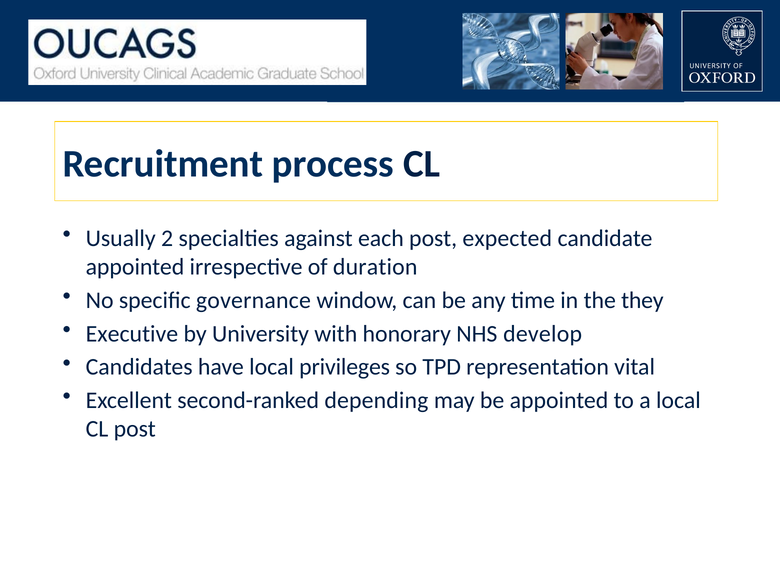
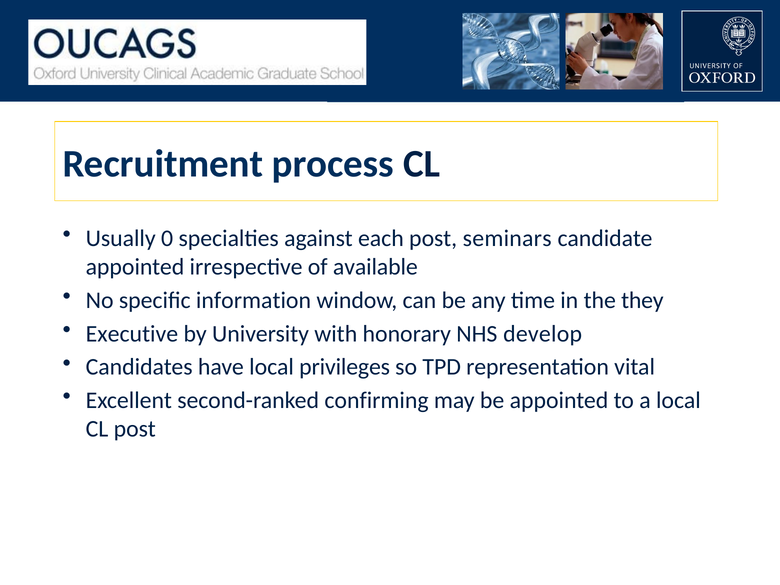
2: 2 -> 0 (167, 238)
expected: expected -> seminars (507, 238)
duration: duration -> available (375, 267)
governance: governance -> information (253, 300)
depending: depending -> confirming (377, 400)
